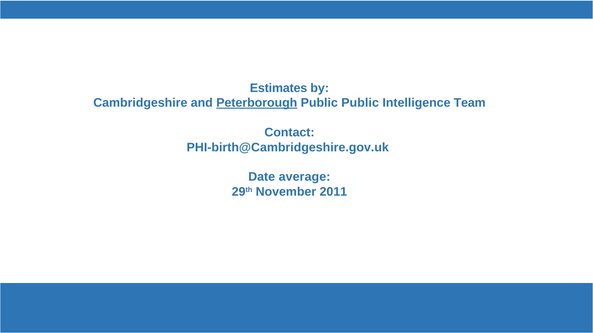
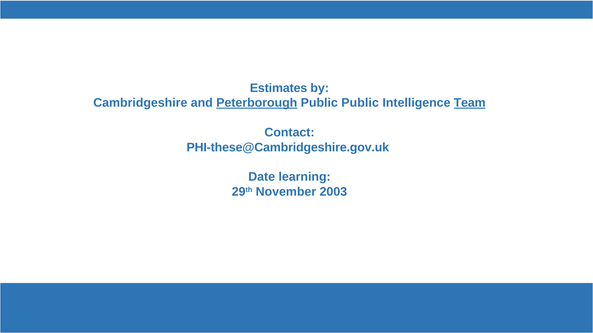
Team underline: none -> present (470, 103)
PHI-birth@Cambridgeshire.gov.uk: PHI-birth@Cambridgeshire.gov.uk -> PHI-these@Cambridgeshire.gov.uk (288, 148)
average: average -> learning (305, 177)
2011: 2011 -> 2003 (333, 192)
